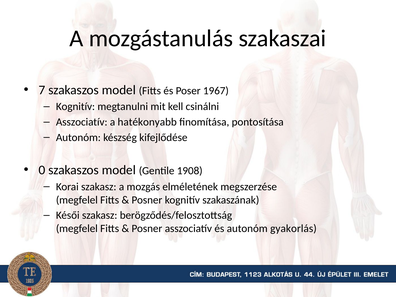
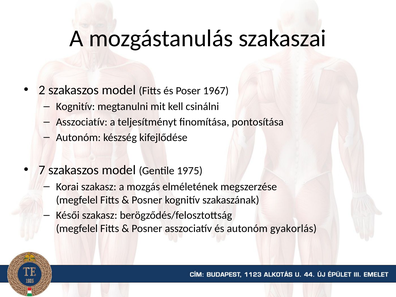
7: 7 -> 2 (42, 90)
hatékonyabb: hatékonyabb -> teljesítményt (147, 122)
0: 0 -> 7 (42, 170)
1908: 1908 -> 1975 (190, 171)
